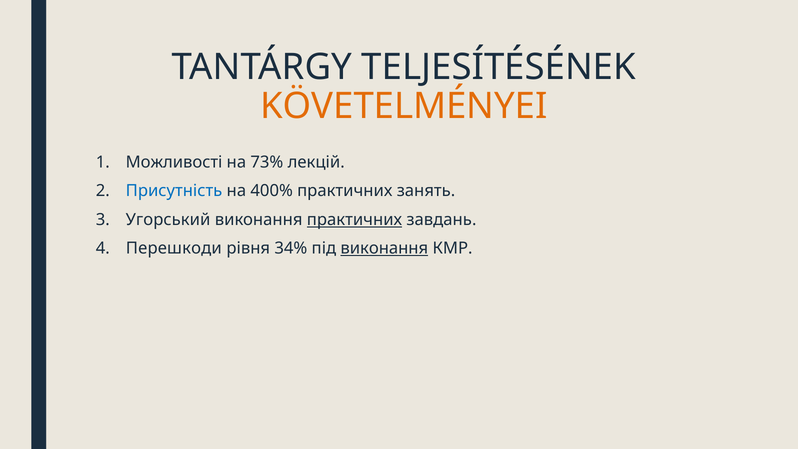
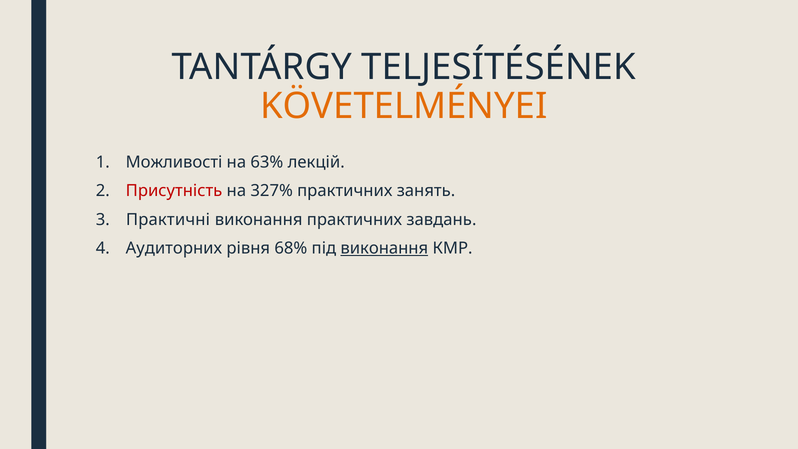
73%: 73% -> 63% (267, 162)
Присутність colour: blue -> red (174, 191)
400%: 400% -> 327% (272, 191)
Угорський: Угорський -> Практичні (168, 220)
практичних underline: present -> none (354, 220)
Перешкоди: Перешкоди -> Аудиторних (174, 248)
34%: 34% -> 68% (291, 248)
